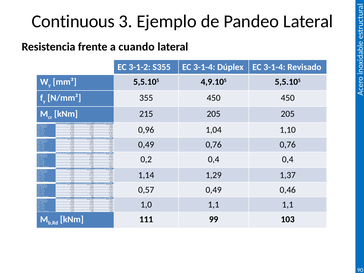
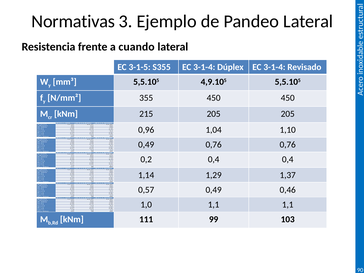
Continuous: Continuous -> Normativas (73, 21)
3-1-2: 3-1-2 -> 3-1-5 (140, 67)
